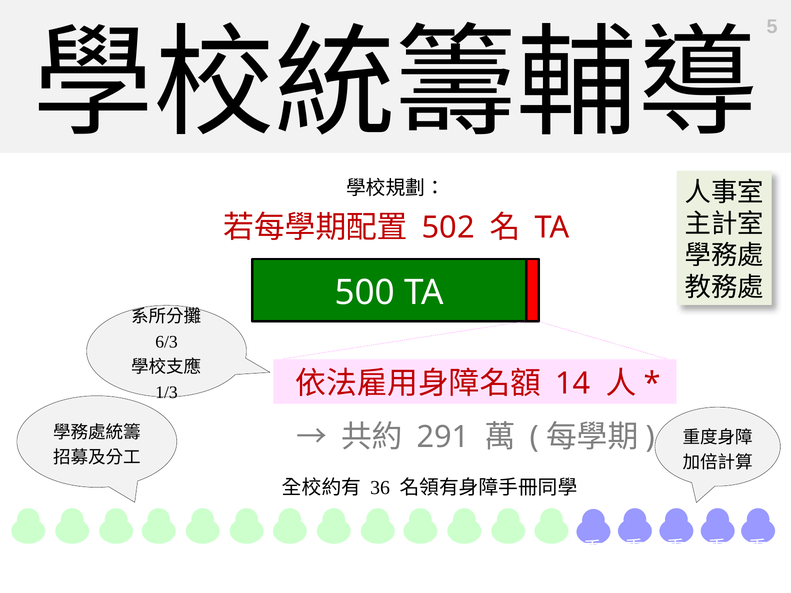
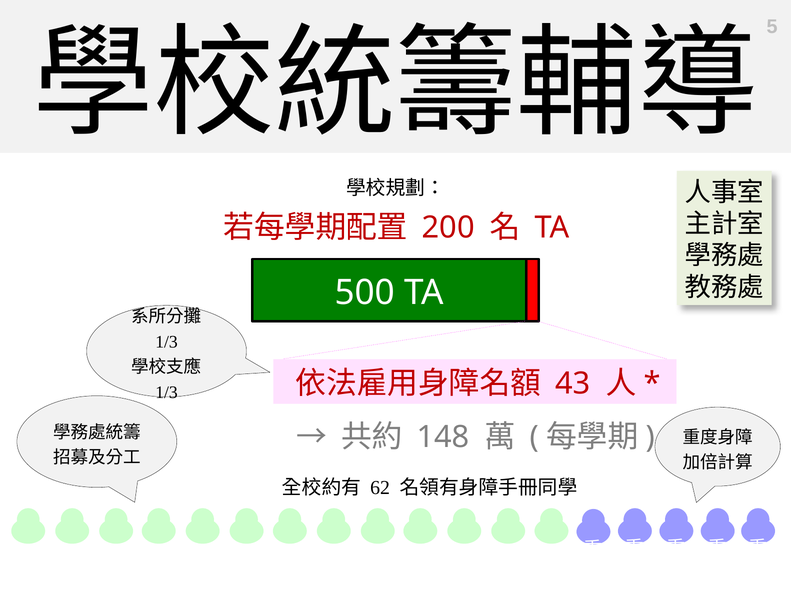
502: 502 -> 200 (448, 228)
6/3: 6/3 -> 1/3 (167, 342)
14: 14 -> 43 (573, 384)
291: 291 -> 148 (443, 437)
36: 36 -> 62 (380, 488)
